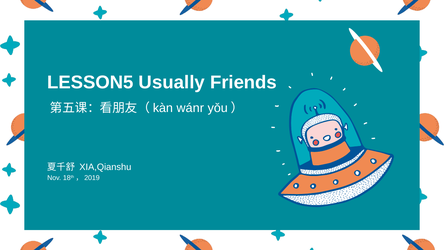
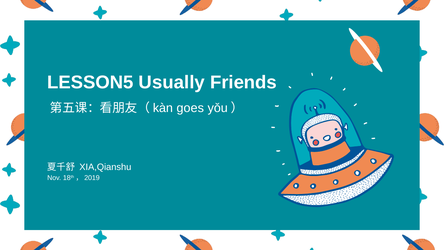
wánr: wánr -> goes (190, 108)
